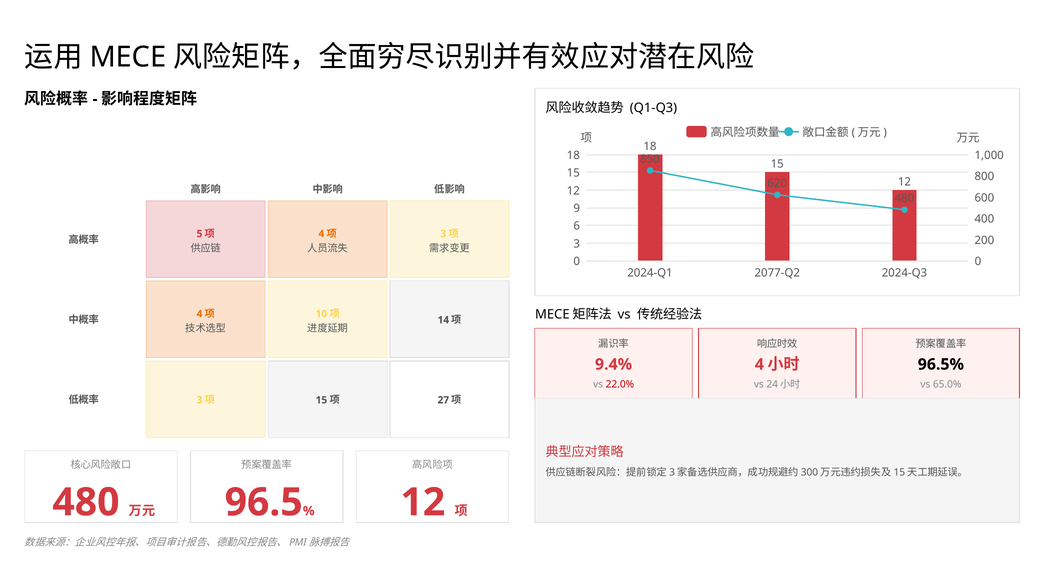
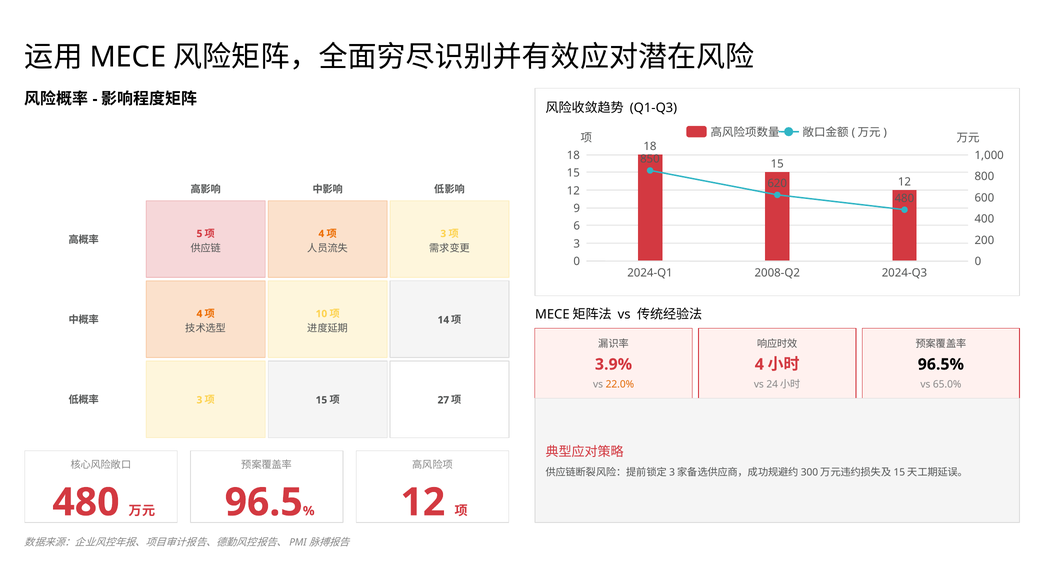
2077-Q2: 2077-Q2 -> 2008-Q2 (777, 273)
9.4%: 9.4% -> 3.9% (613, 364)
22.0% colour: red -> orange (620, 384)
